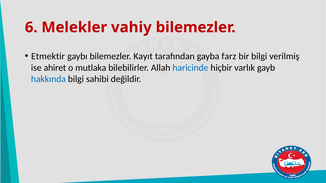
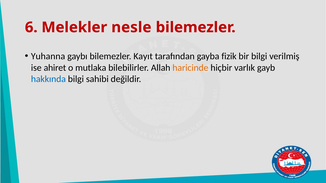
vahiy: vahiy -> nesle (131, 27)
Etmektir: Etmektir -> Yuhanna (48, 56)
farz: farz -> fizik (229, 56)
haricinde colour: blue -> orange (190, 68)
